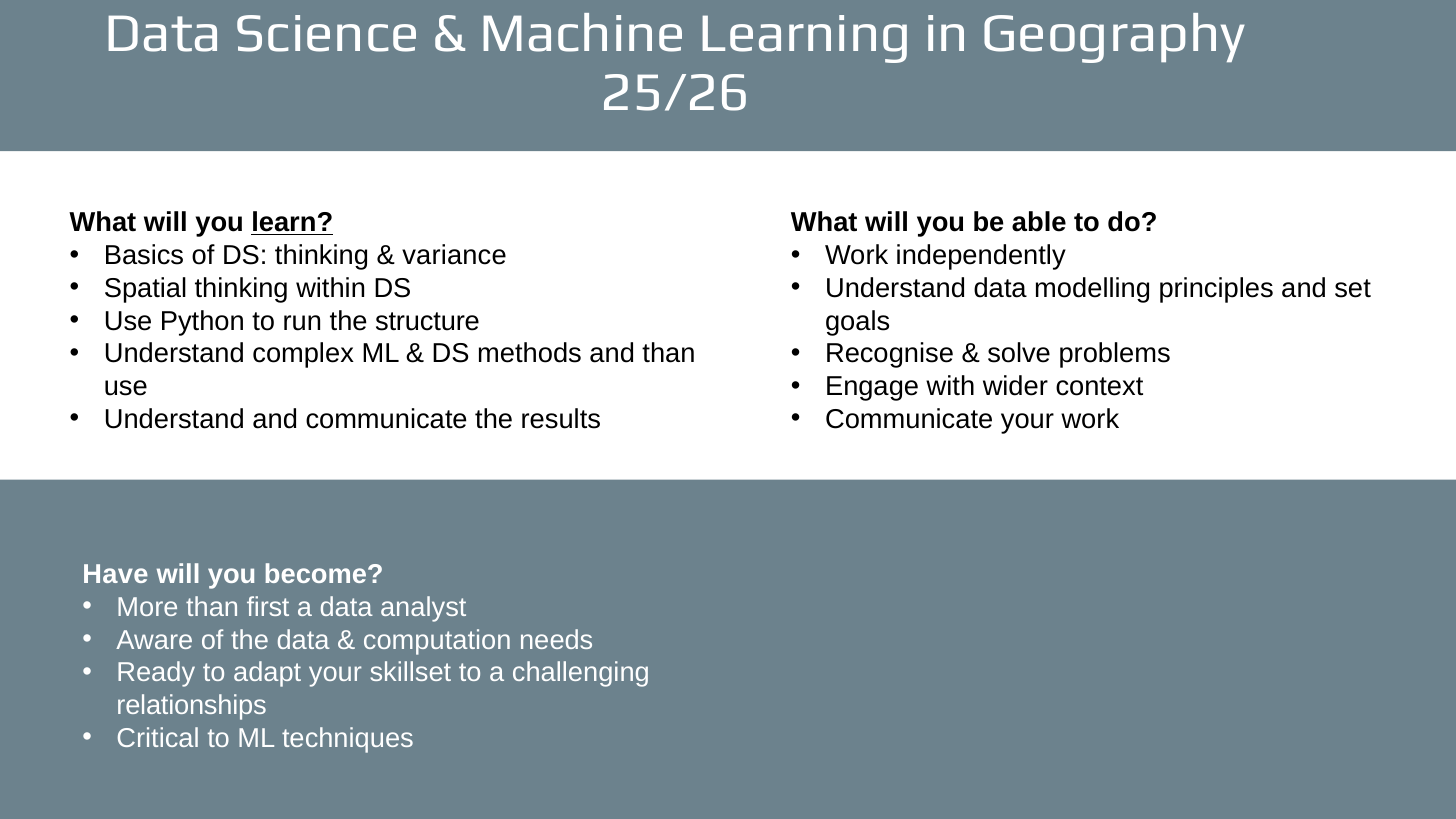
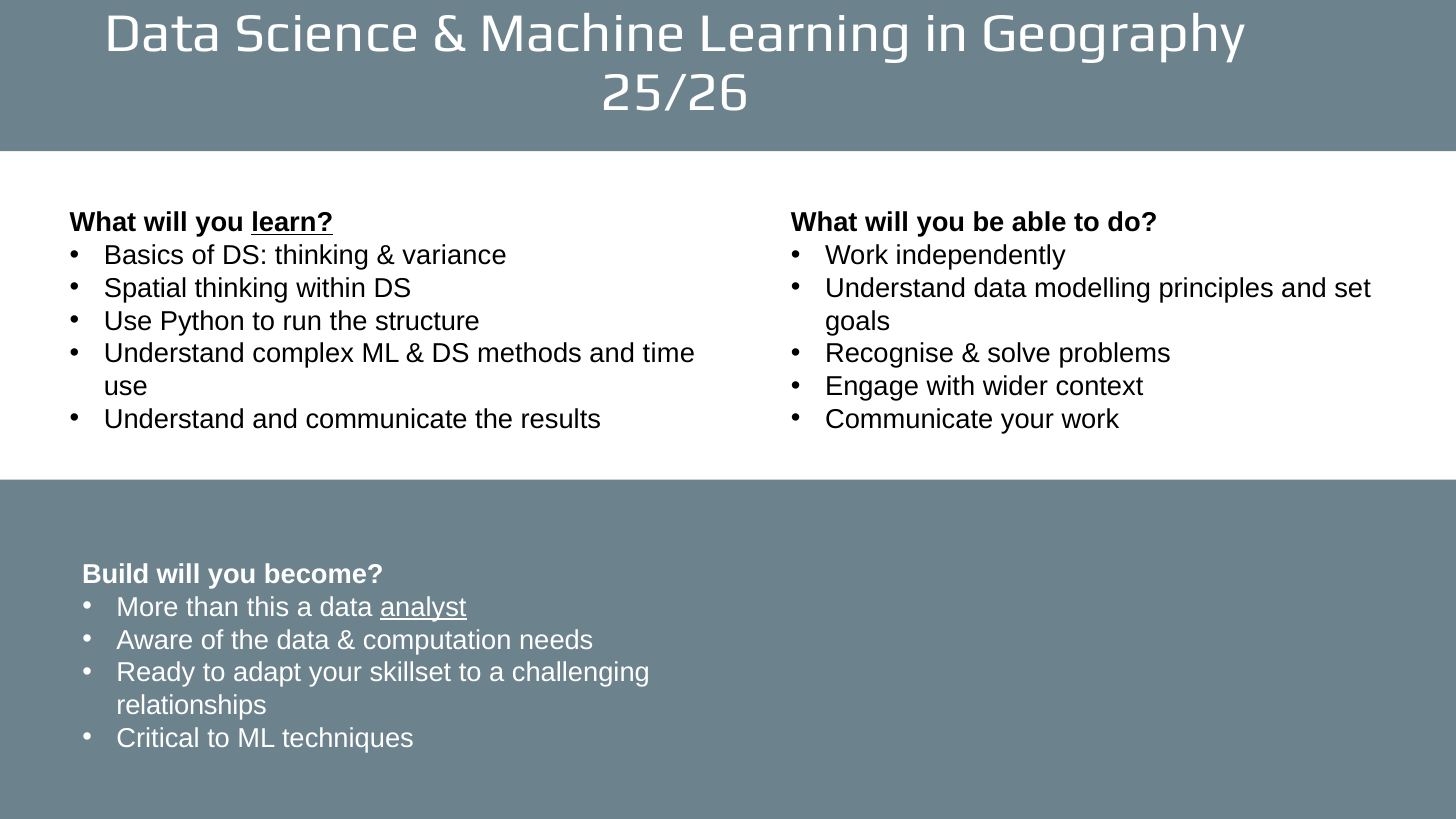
and than: than -> time (669, 354)
Have: Have -> Build (116, 575)
first: first -> this (268, 607)
analyst underline: none -> present (423, 607)
